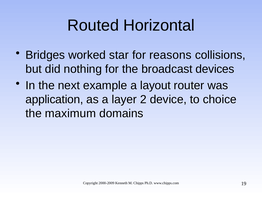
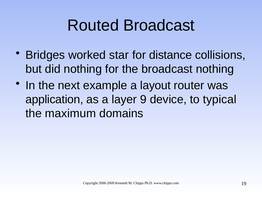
Routed Horizontal: Horizontal -> Broadcast (159, 25)
reasons: reasons -> distance (171, 55)
broadcast devices: devices -> nothing (215, 69)
2: 2 -> 9 (143, 99)
choice: choice -> typical (220, 99)
